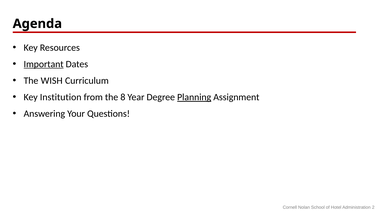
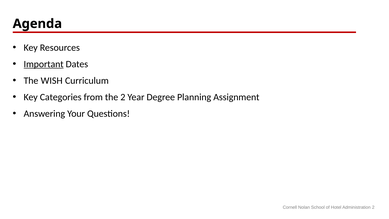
Institution: Institution -> Categories (61, 97)
the 8: 8 -> 2 (123, 97)
Planning underline: present -> none (194, 97)
